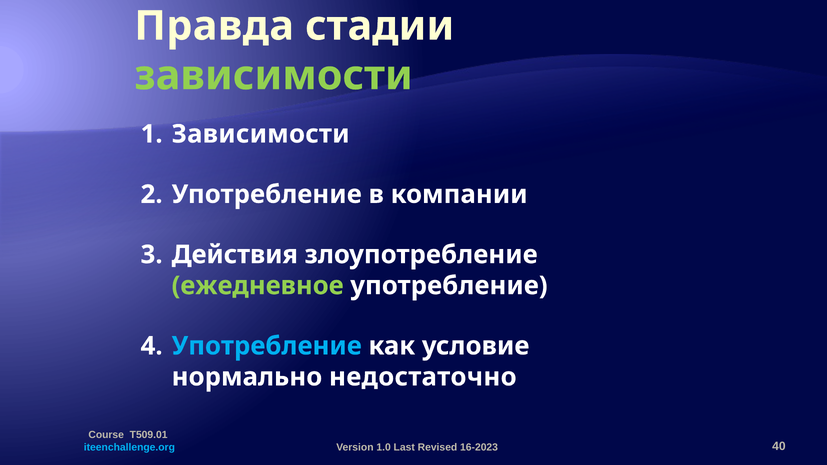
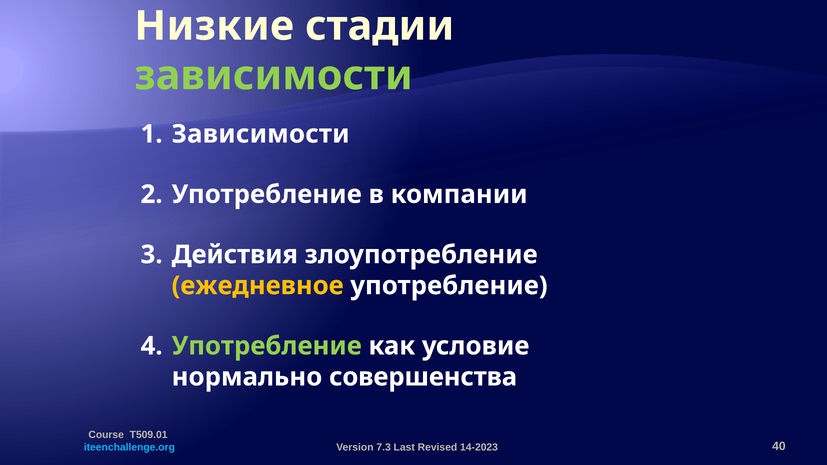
Правда: Правда -> Низкие (214, 26)
ежедневное colour: light green -> yellow (258, 286)
Употребление colour: light blue -> light green (267, 346)
недостаточно: недостаточно -> совершенства (423, 377)
1.0: 1.0 -> 7.3 (384, 447)
16-2023: 16-2023 -> 14-2023 (479, 447)
